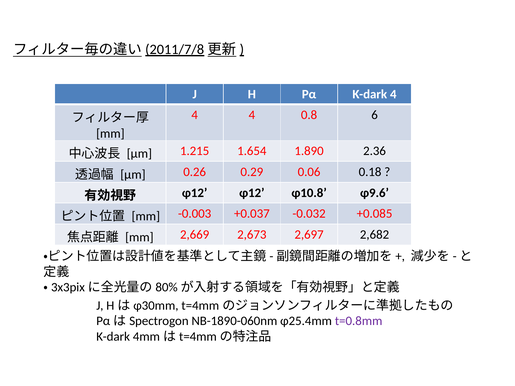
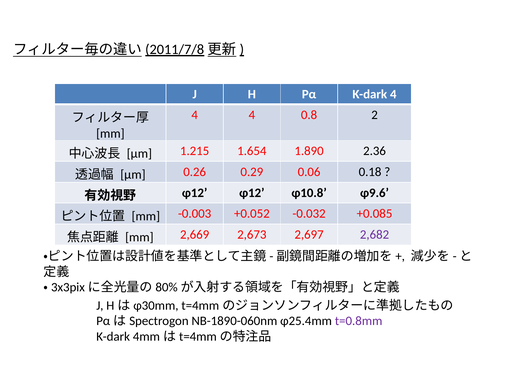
6: 6 -> 2 (375, 115)
+0.037: +0.037 -> +0.052 (252, 214)
2,682 colour: black -> purple (375, 235)
